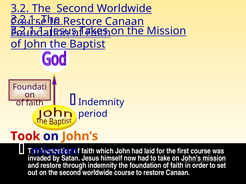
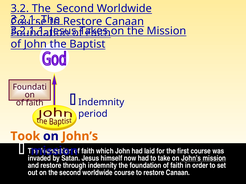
Took colour: red -> orange (25, 137)
